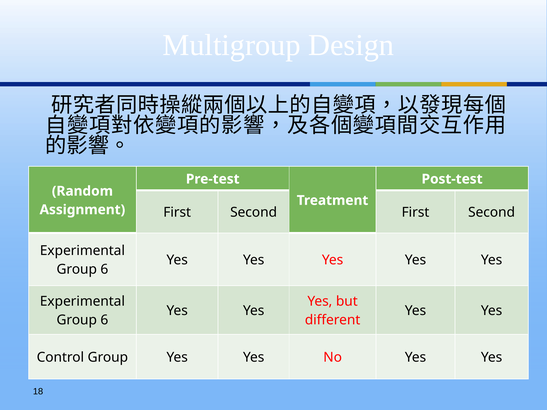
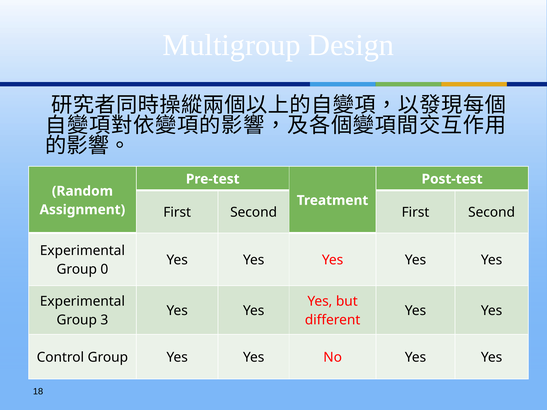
6: 6 -> 0 (104, 270)
6: 6 -> 3 (104, 320)
